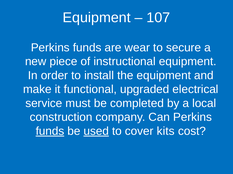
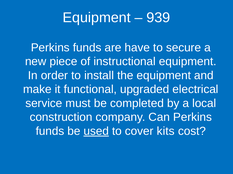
107: 107 -> 939 (158, 18)
wear: wear -> have (137, 48)
funds underline: present -> none (50, 132)
